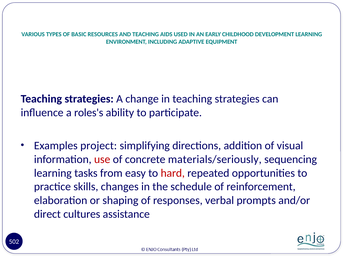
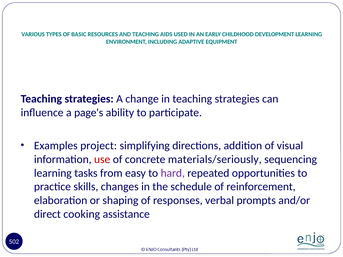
roles's: roles's -> page's (89, 113)
hard colour: red -> purple (173, 173)
cultures: cultures -> cooking (82, 214)
